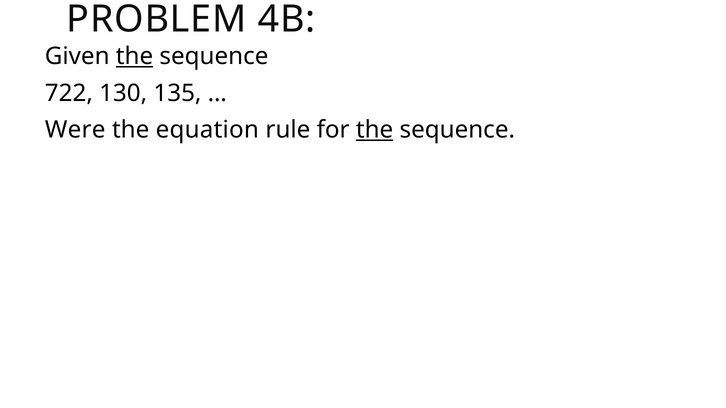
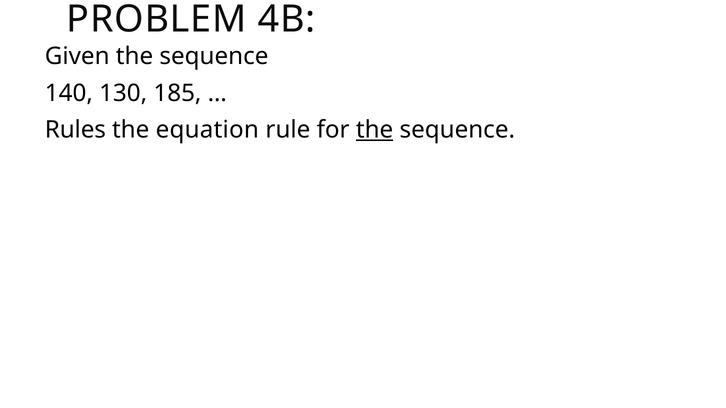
the underline: present -> none (135, 56)
722: 722 -> 140 (69, 93)
135: 135 -> 185 (177, 93)
Were: Were -> Rules (75, 130)
